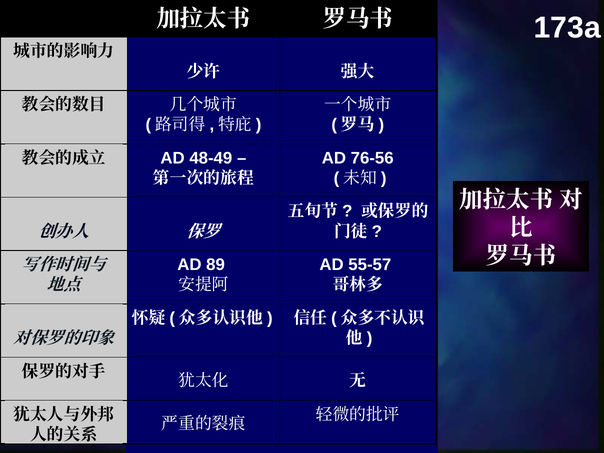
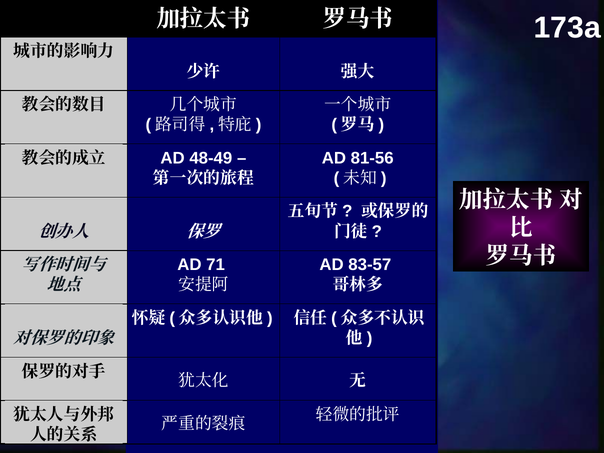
76-56: 76-56 -> 81-56 (372, 158)
89: 89 -> 71 (216, 265)
55-57: 55-57 -> 83-57 (370, 265)
